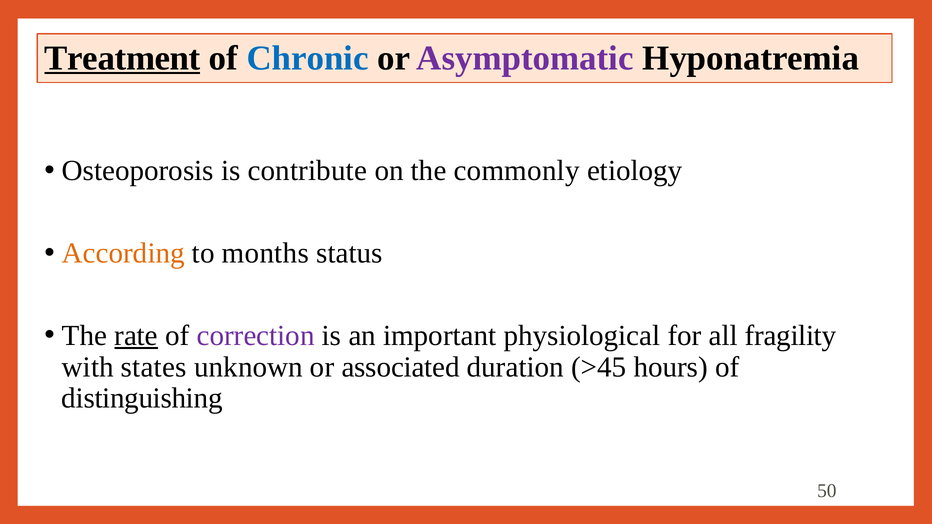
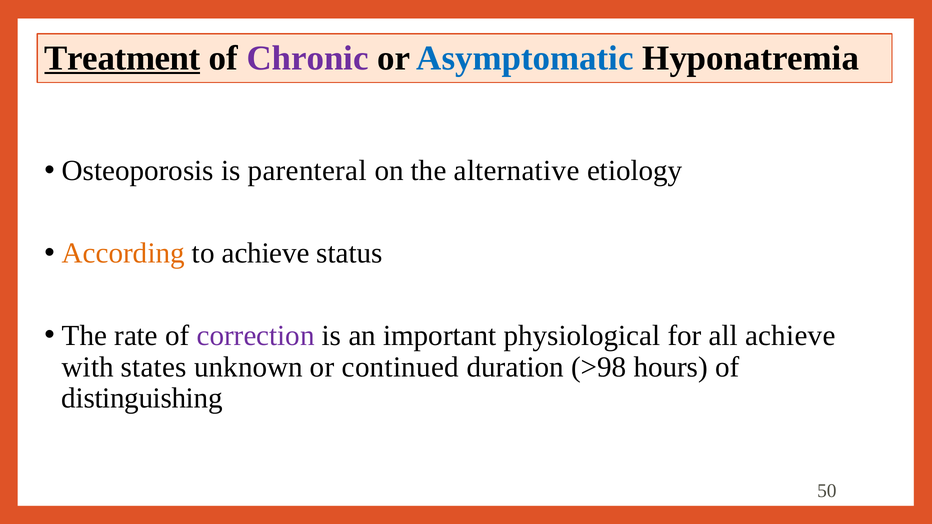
Chronic colour: blue -> purple (308, 58)
Asymptomatic colour: purple -> blue (525, 58)
contribute: contribute -> parenteral (307, 171)
commonly: commonly -> alternative (517, 171)
to months: months -> achieve (266, 253)
rate underline: present -> none (136, 336)
all fragility: fragility -> achieve (790, 336)
associated: associated -> continued (400, 367)
>45: >45 -> >98 (599, 367)
